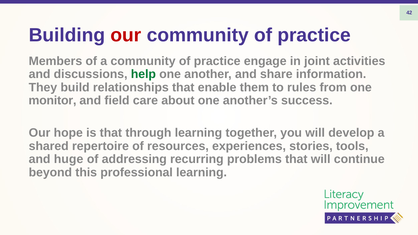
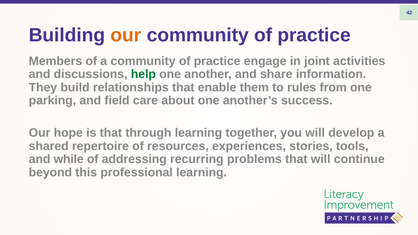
our colour: red -> orange (126, 35)
monitor: monitor -> parking (52, 101)
huge: huge -> while (69, 159)
